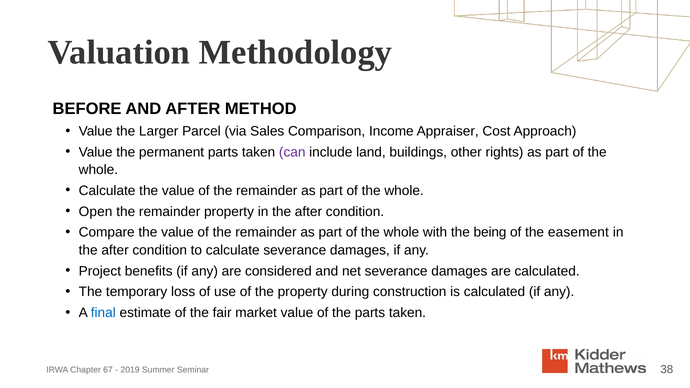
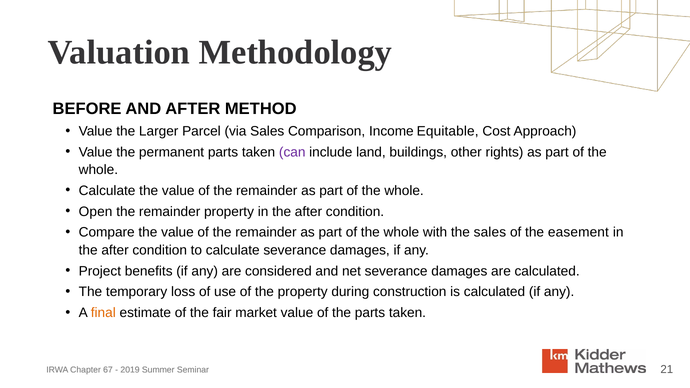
Appraiser: Appraiser -> Equitable (448, 131)
the being: being -> sales (490, 233)
final colour: blue -> orange (103, 313)
38: 38 -> 21 (667, 369)
